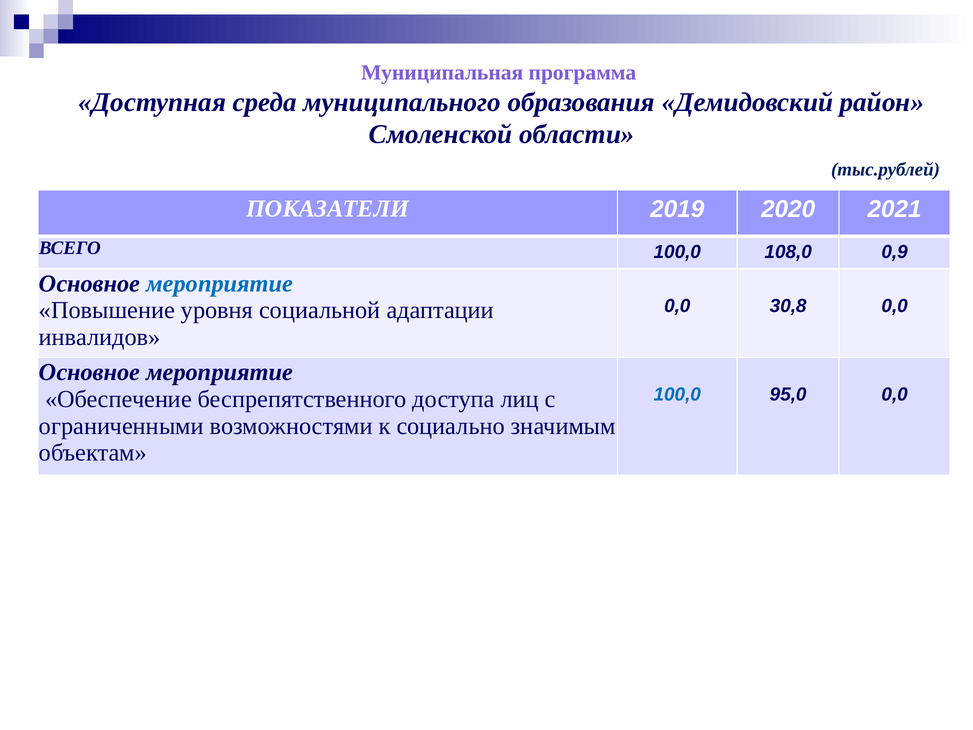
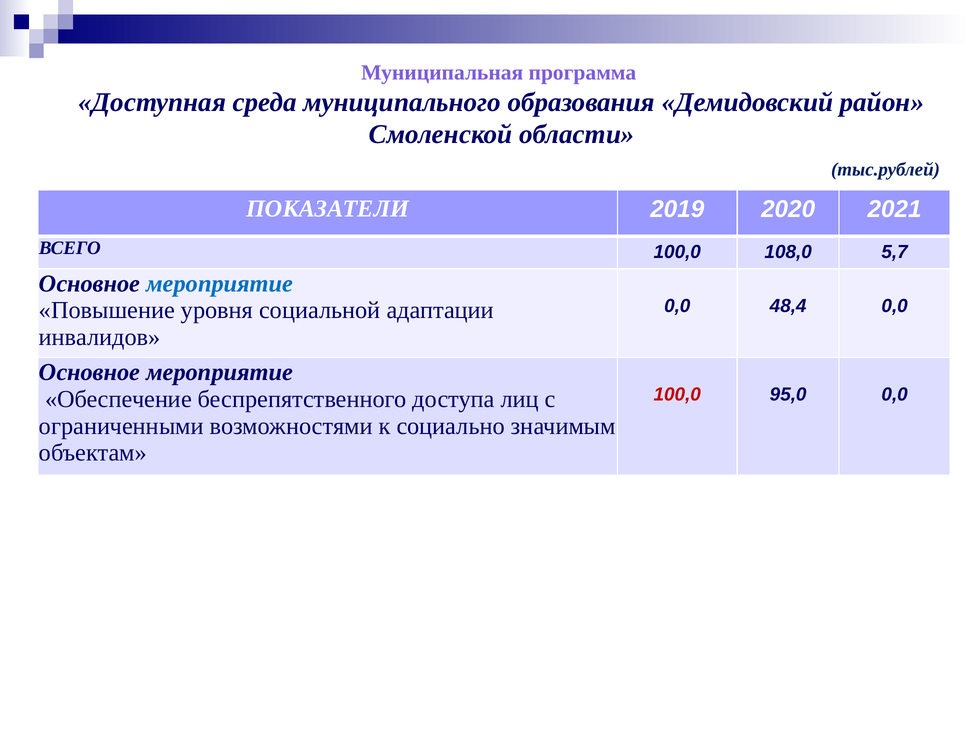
0,9: 0,9 -> 5,7 (895, 252)
30,8: 30,8 -> 48,4 (788, 306)
100,0 colour: blue -> red (677, 394)
